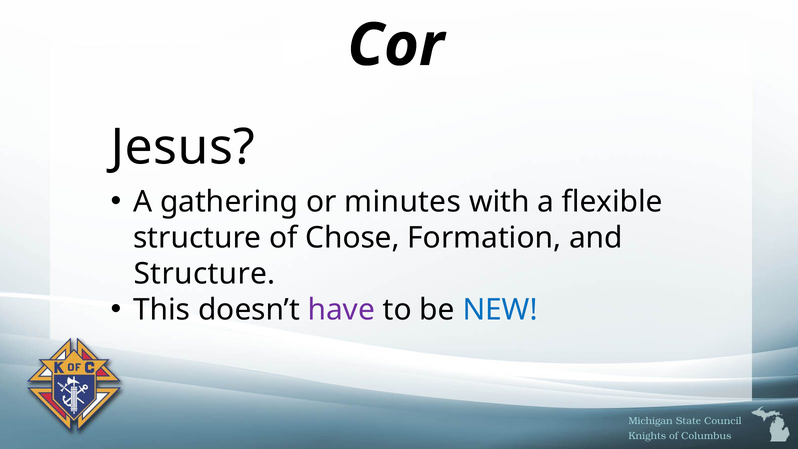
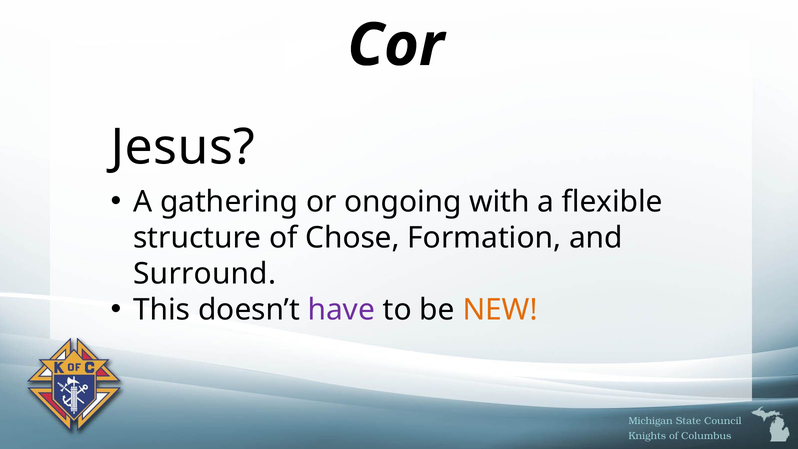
minutes: minutes -> ongoing (403, 202)
Structure: Structure -> Surround (205, 274)
NEW colour: blue -> orange (500, 310)
